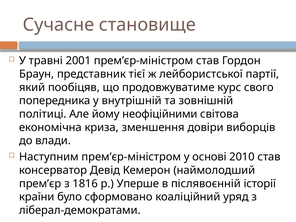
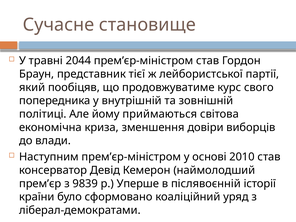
2001: 2001 -> 2044 (78, 61)
неофіційними: неофіційними -> приймаються (160, 114)
1816: 1816 -> 9839 (85, 184)
